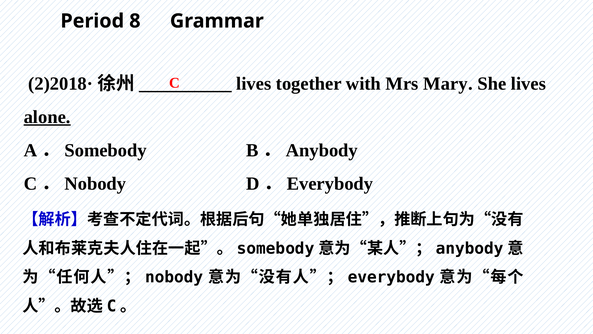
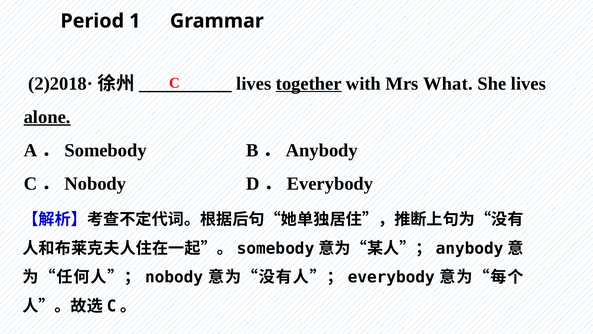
8: 8 -> 1 (135, 21)
together underline: none -> present (309, 84)
Mary: Mary -> What (448, 84)
